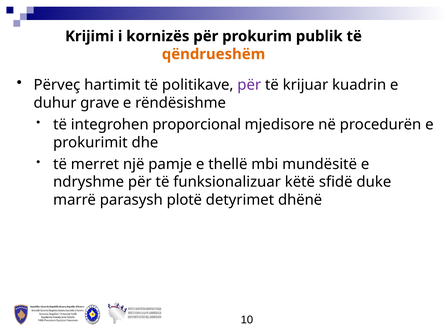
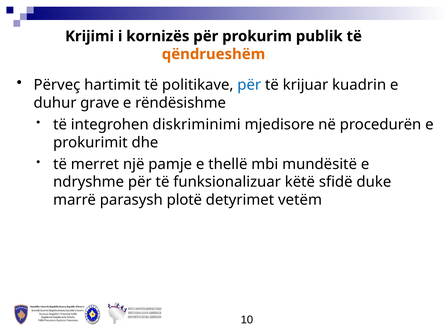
për colour: purple -> blue (249, 85)
proporcional: proporcional -> diskriminimi (197, 125)
dhënë: dhënë -> vetëm (300, 200)
